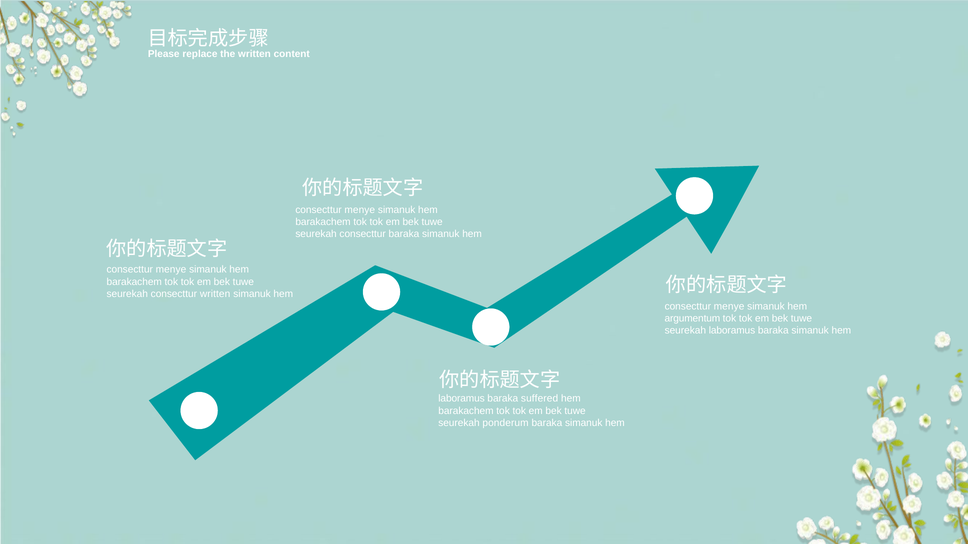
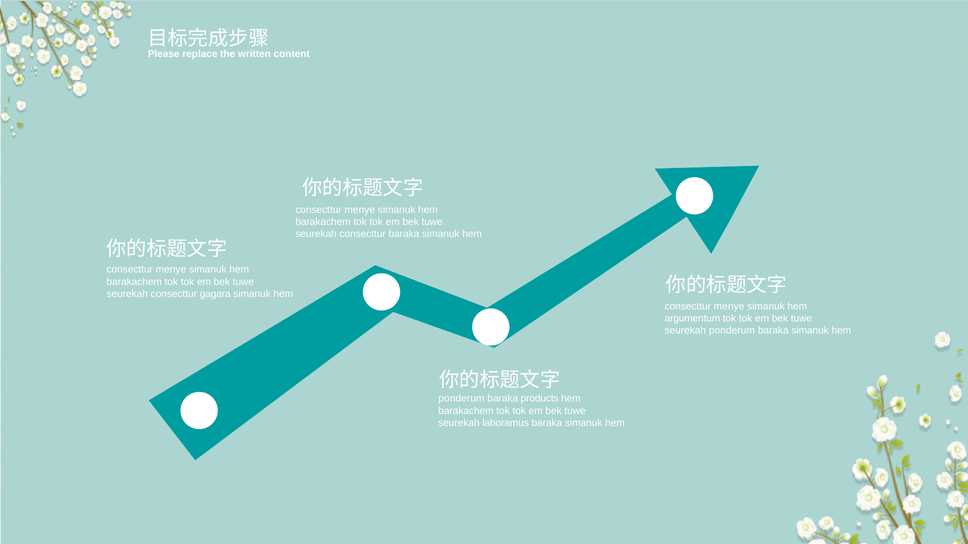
consecttur written: written -> gagara (215, 294)
seurekah laboramus: laboramus -> ponderum (732, 331)
laboramus: laboramus -> ponderum (461, 399)
suffered: suffered -> products (540, 399)
ponderum: ponderum -> laboramus (506, 423)
